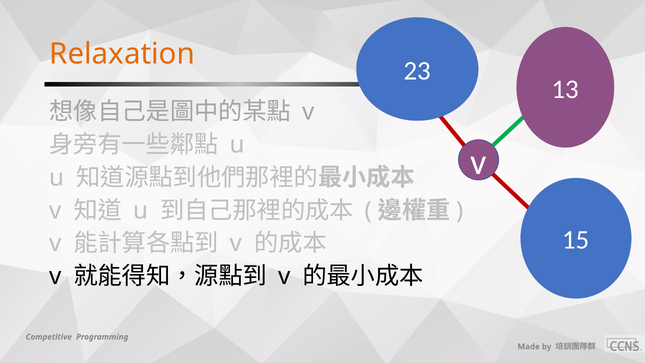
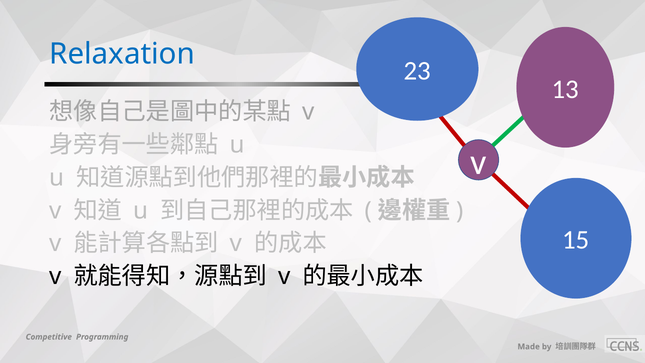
Relaxation colour: orange -> blue (122, 54)
